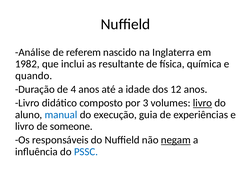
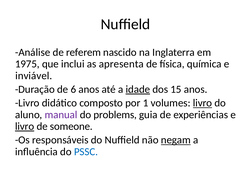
1982: 1982 -> 1975 (27, 64)
resultante: resultante -> apresenta (121, 64)
quando: quando -> inviável (34, 76)
4: 4 -> 6 (73, 89)
idade underline: none -> present (138, 89)
12: 12 -> 15 (176, 89)
3: 3 -> 1 (146, 103)
manual colour: blue -> purple (61, 115)
execução: execução -> problems (115, 115)
livro underline: none -> present (25, 127)
